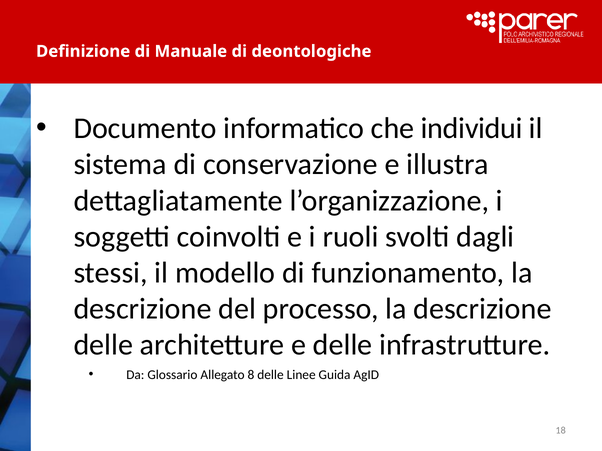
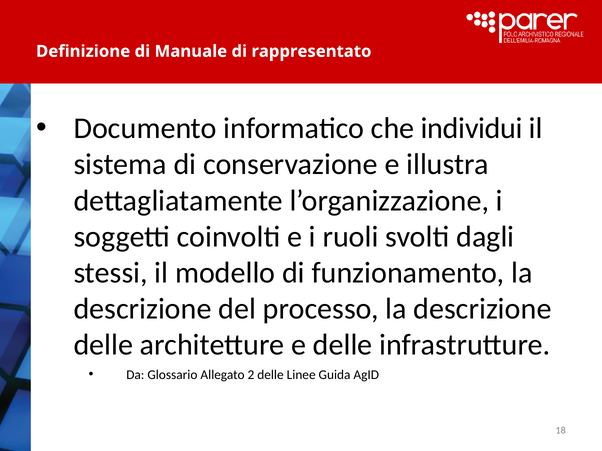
deontologiche: deontologiche -> rappresentato (311, 51)
8: 8 -> 2 (251, 375)
